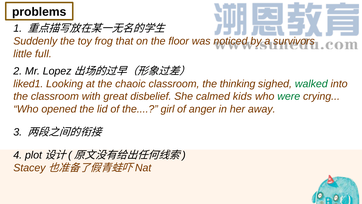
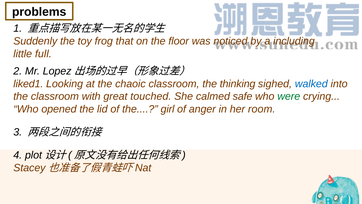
survivors: survivors -> including (294, 41)
walked colour: green -> blue (311, 84)
disbelief: disbelief -> touched (151, 96)
kids: kids -> safe (243, 96)
away: away -> room (262, 109)
